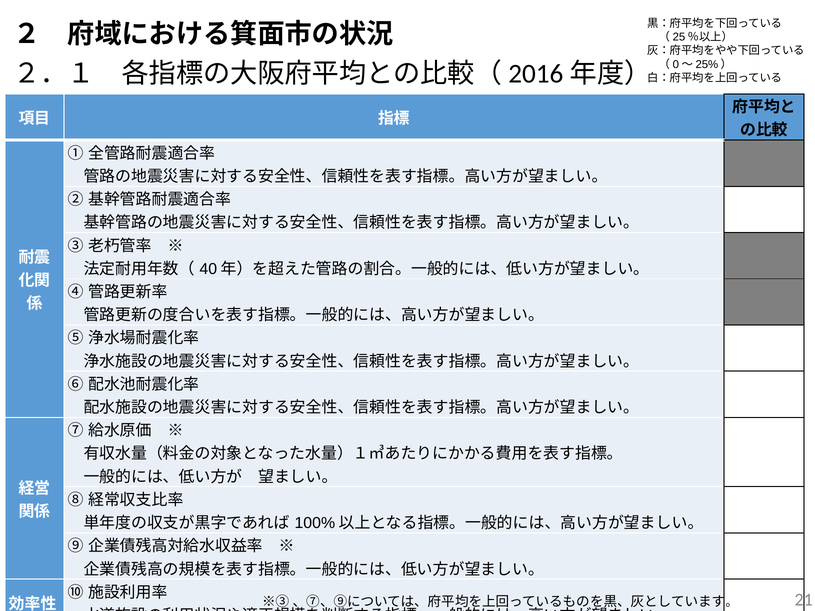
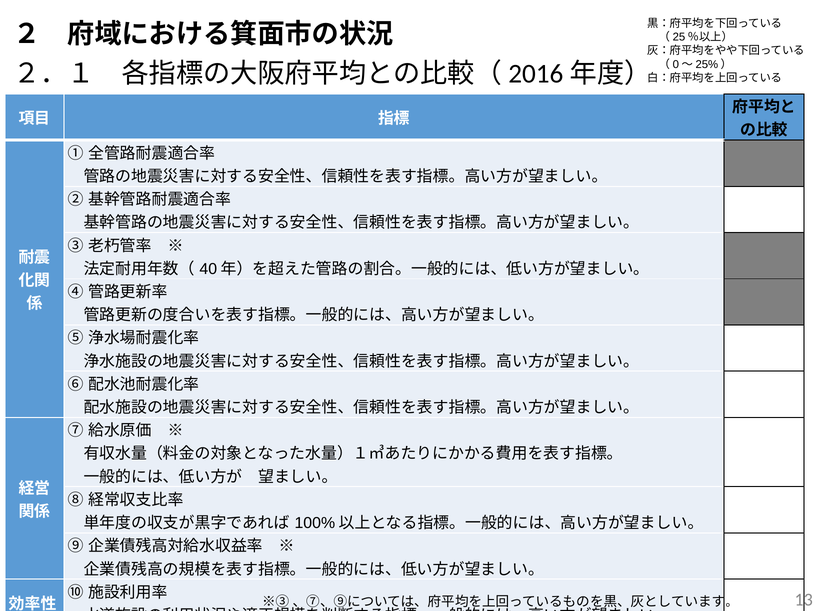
21: 21 -> 13 (804, 600)
